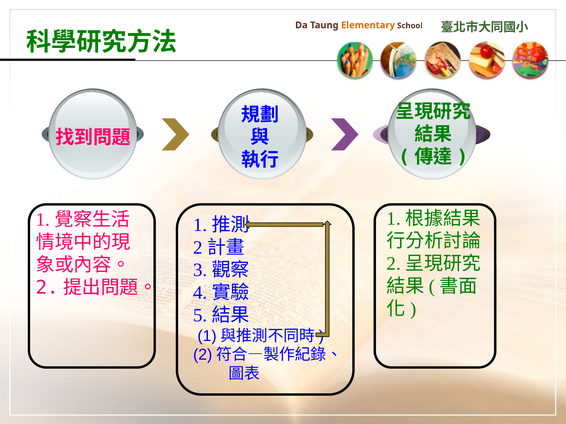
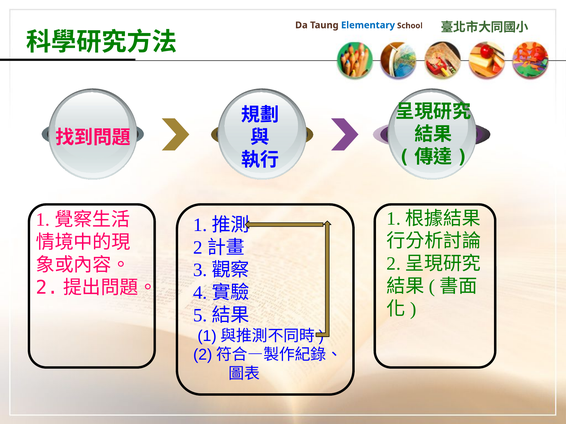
Elementary colour: orange -> blue (368, 25)
